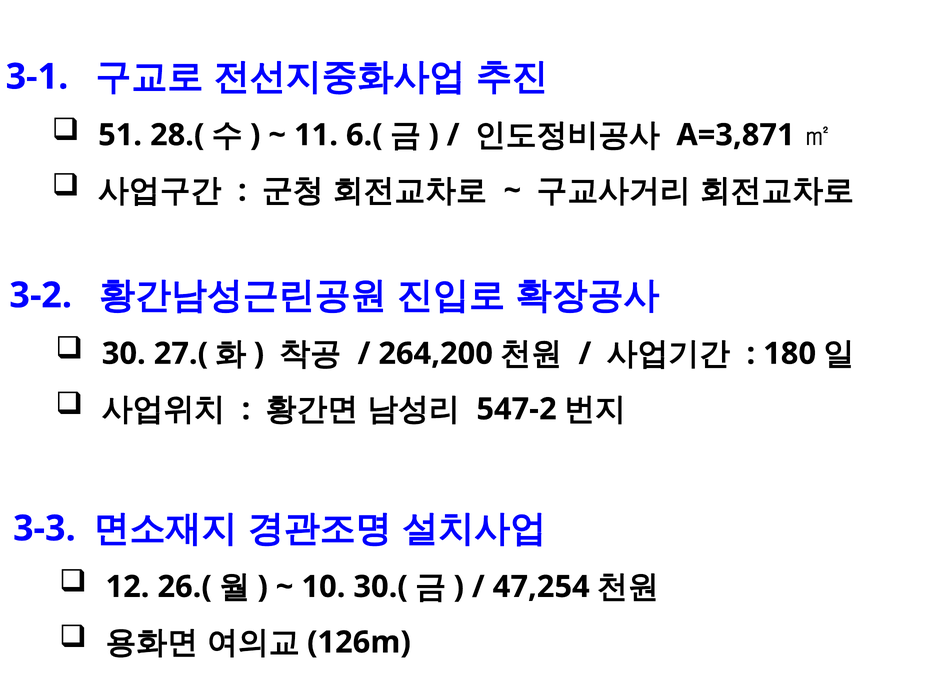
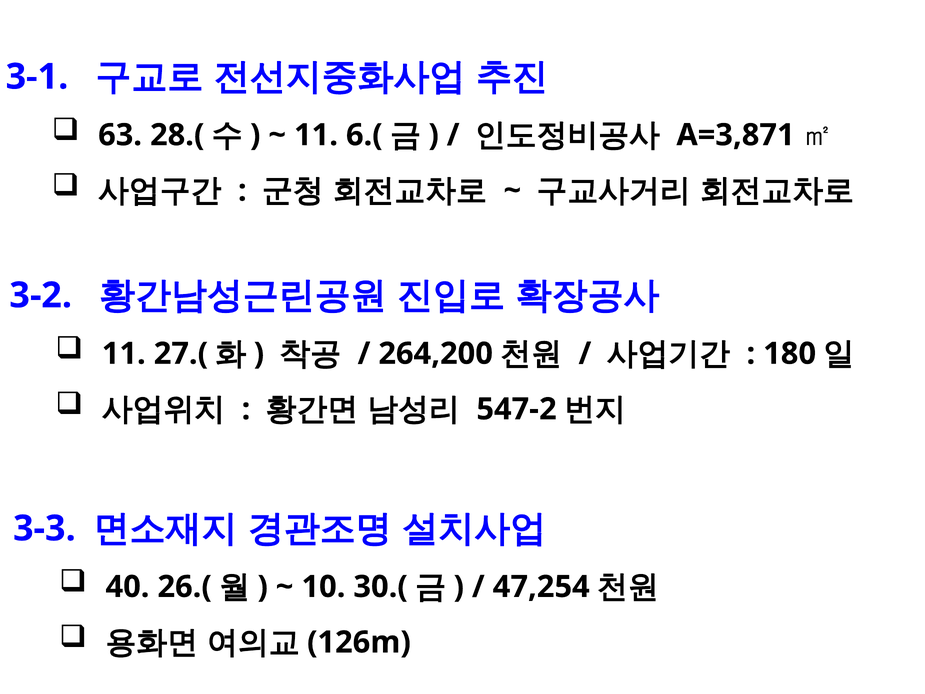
51: 51 -> 63 (120, 135)
30: 30 -> 11 (124, 354)
12: 12 -> 40 (127, 587)
